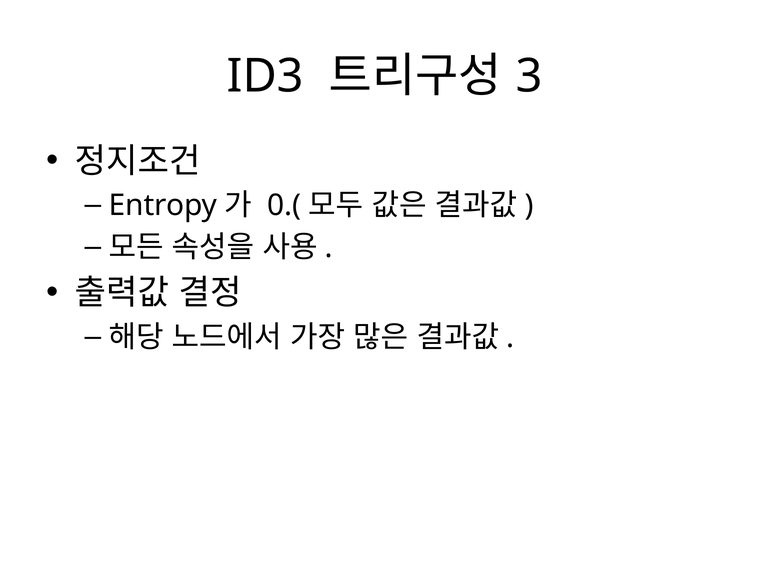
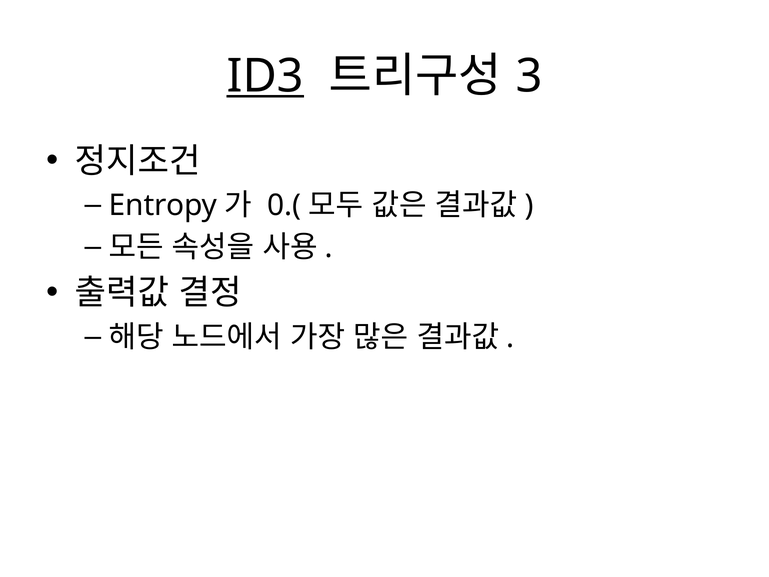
ID3 underline: none -> present (265, 76)
